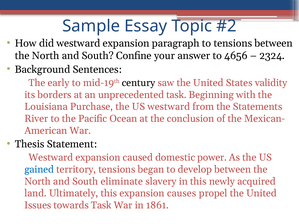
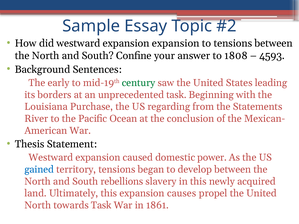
expansion paragraph: paragraph -> expansion (176, 43)
4656: 4656 -> 1808 (236, 56)
2324: 2324 -> 4593 (272, 56)
century colour: black -> green (139, 83)
validity: validity -> leading (271, 83)
US westward: westward -> regarding (169, 107)
eliminate: eliminate -> rebellions (122, 182)
Issues: Issues -> North (38, 205)
